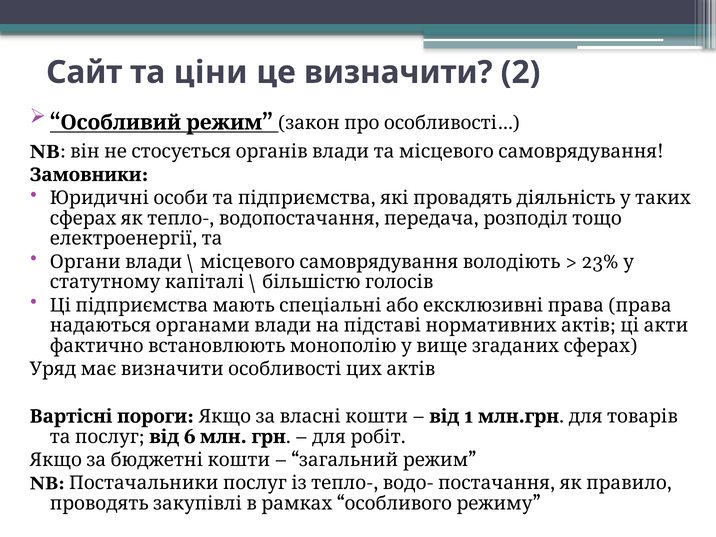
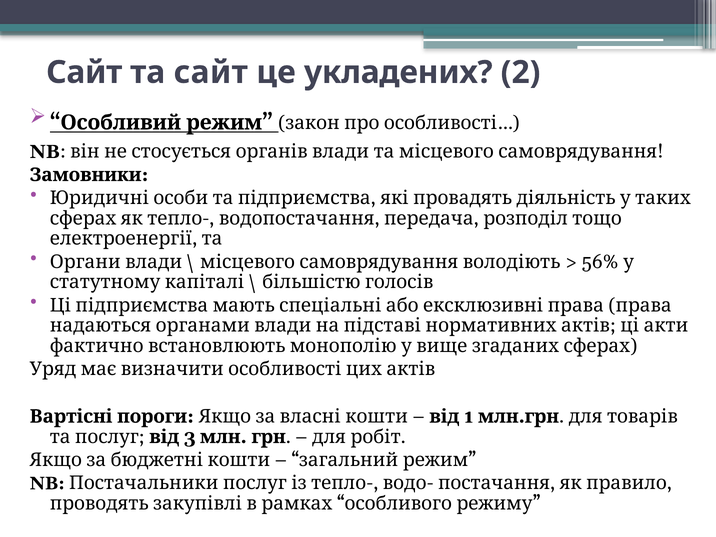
та ціни: ціни -> сайт (211, 72)
визначити: визначити -> укладених (398, 72)
23%: 23% -> 56% (600, 262)
6: 6 -> 3 (190, 437)
